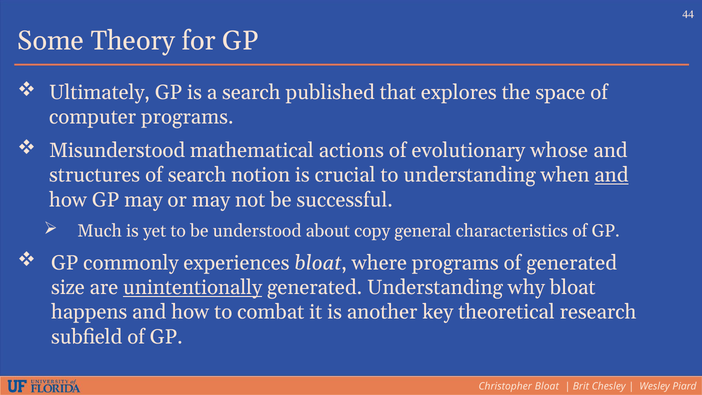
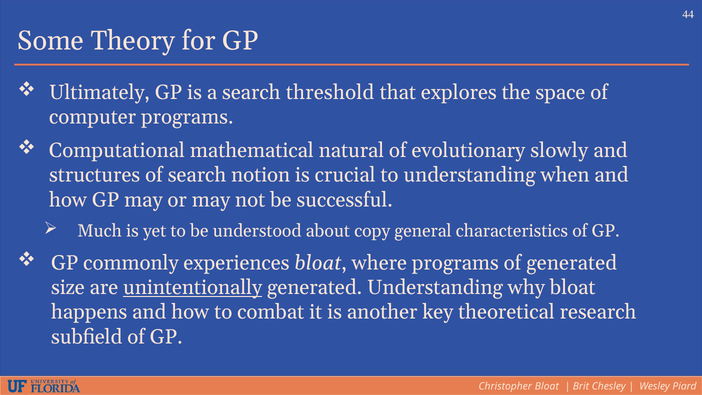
published: published -> threshold (330, 93)
Misunderstood: Misunderstood -> Computational (117, 151)
actions: actions -> natural (351, 151)
whose: whose -> slowly (559, 151)
and underline: present -> none (612, 175)
